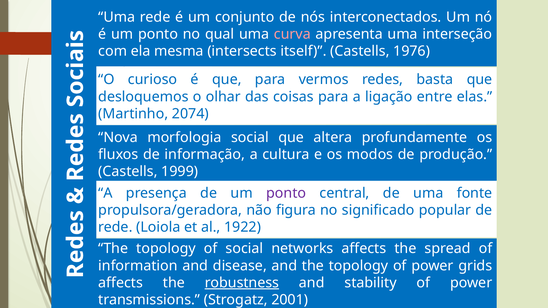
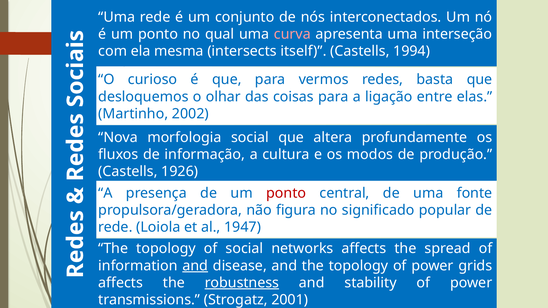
1976: 1976 -> 1994 (412, 51)
2074: 2074 -> 2002 (190, 114)
1999: 1999 -> 1926 (180, 172)
ponto colour: purple -> red (286, 193)
1922: 1922 -> 1947 (243, 227)
and underline: none -> present (195, 266)
